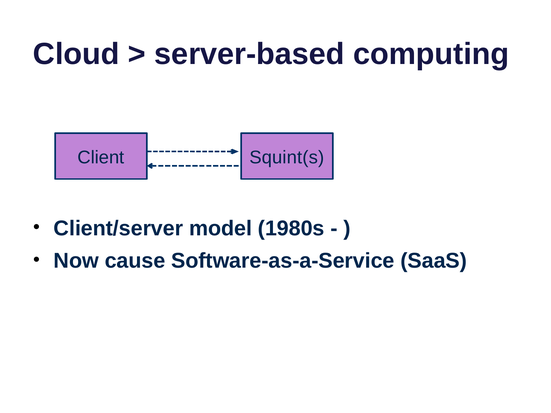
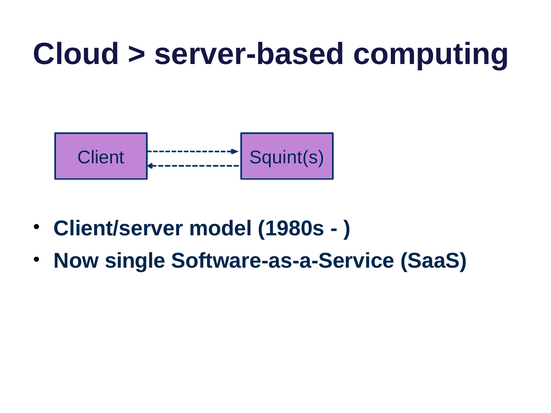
cause: cause -> single (135, 261)
